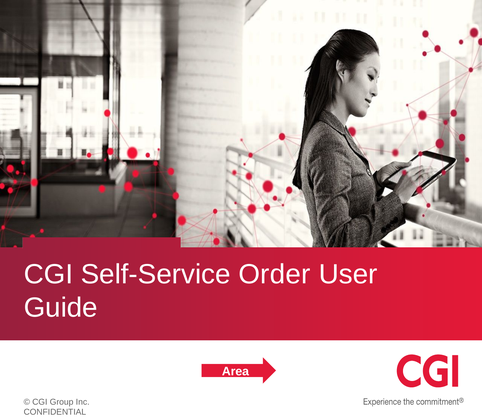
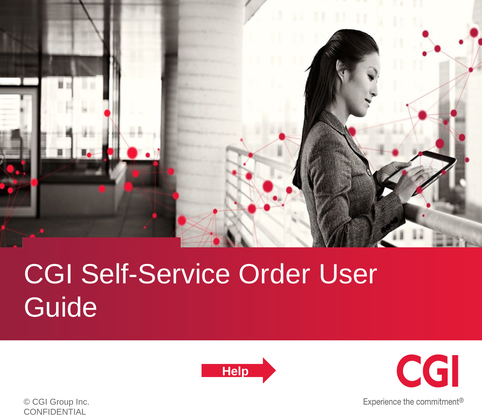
Area: Area -> Help (235, 372)
